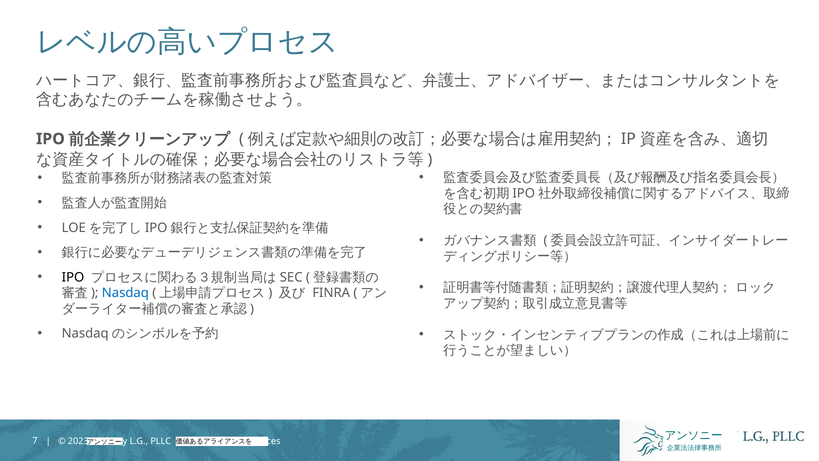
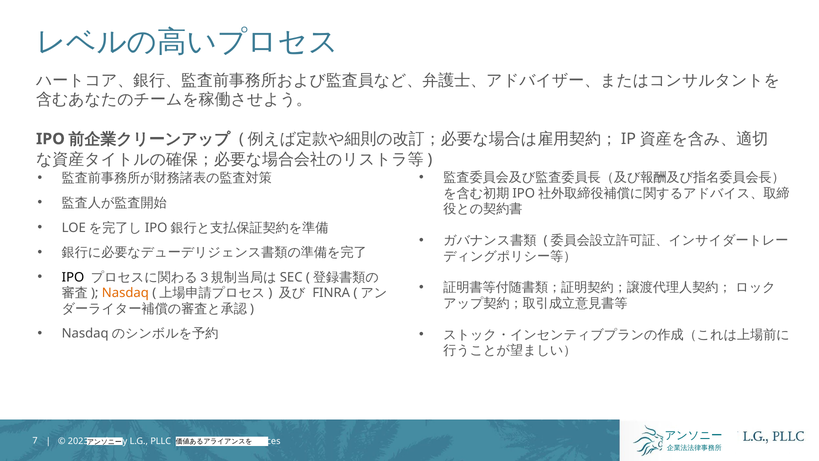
Nasdaq colour: blue -> orange (125, 293)
